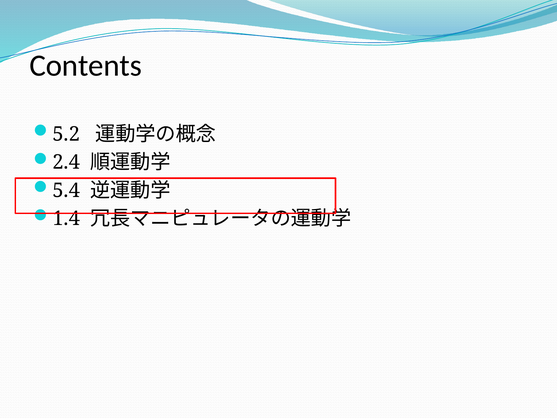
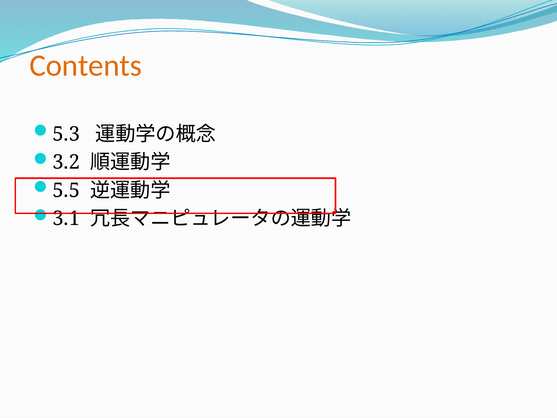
Contents colour: black -> orange (86, 66)
5.2: 5.2 -> 5.3 (66, 134)
2.4: 2.4 -> 3.2 (66, 162)
5.4: 5.4 -> 5.5 (66, 190)
1.4: 1.4 -> 3.1 (66, 219)
